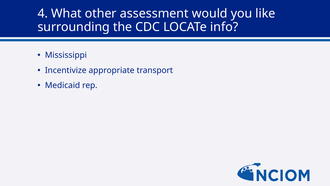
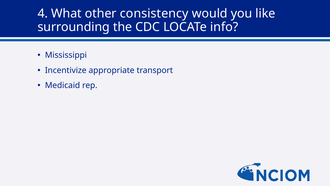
assessment: assessment -> consistency (154, 14)
